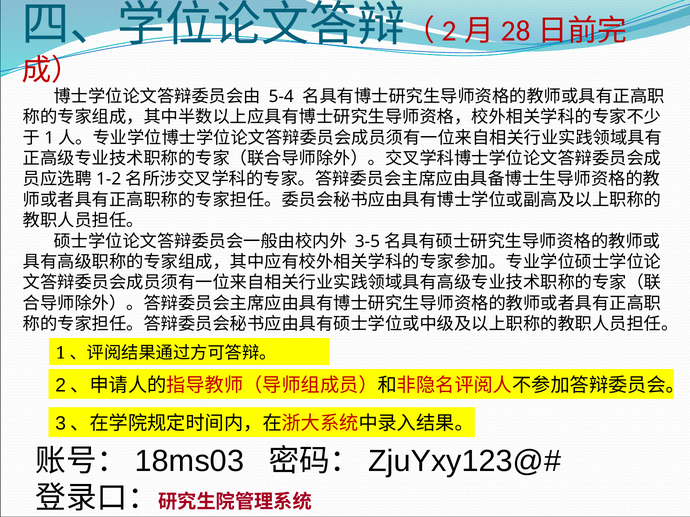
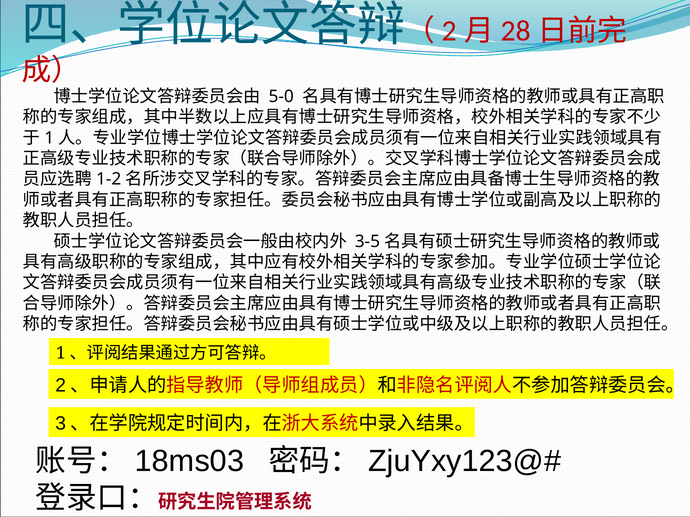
5-4: 5-4 -> 5-0 (281, 97)
